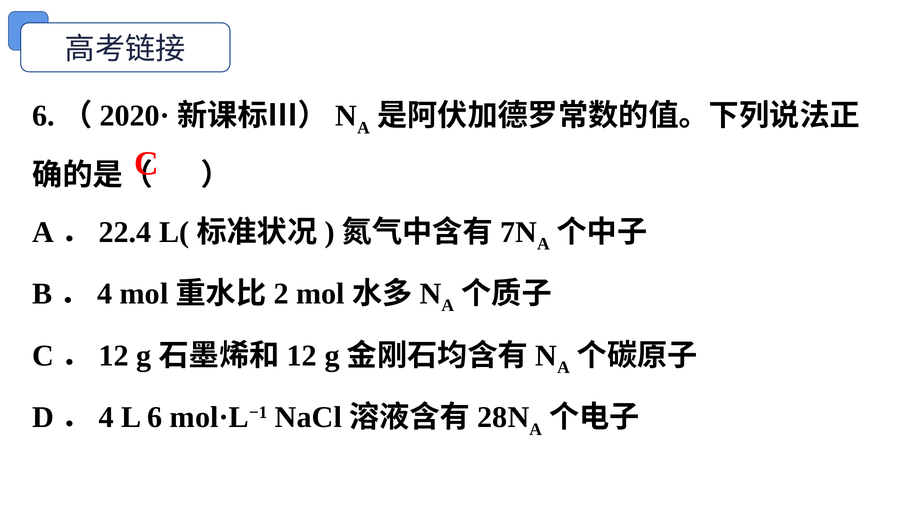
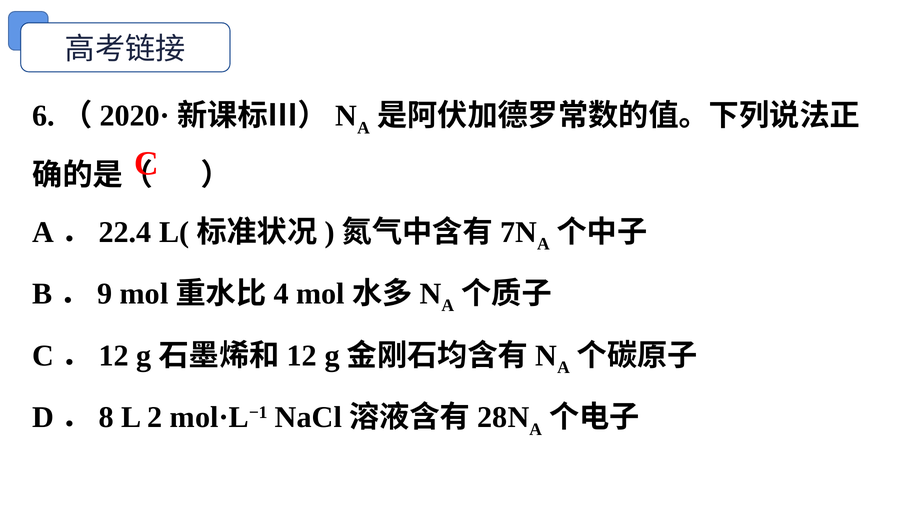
4: 4 -> 9 (105, 294)
2: 2 -> 4 (281, 294)
4: 4 -> 8 (106, 418)
L 6: 6 -> 2 (155, 418)
